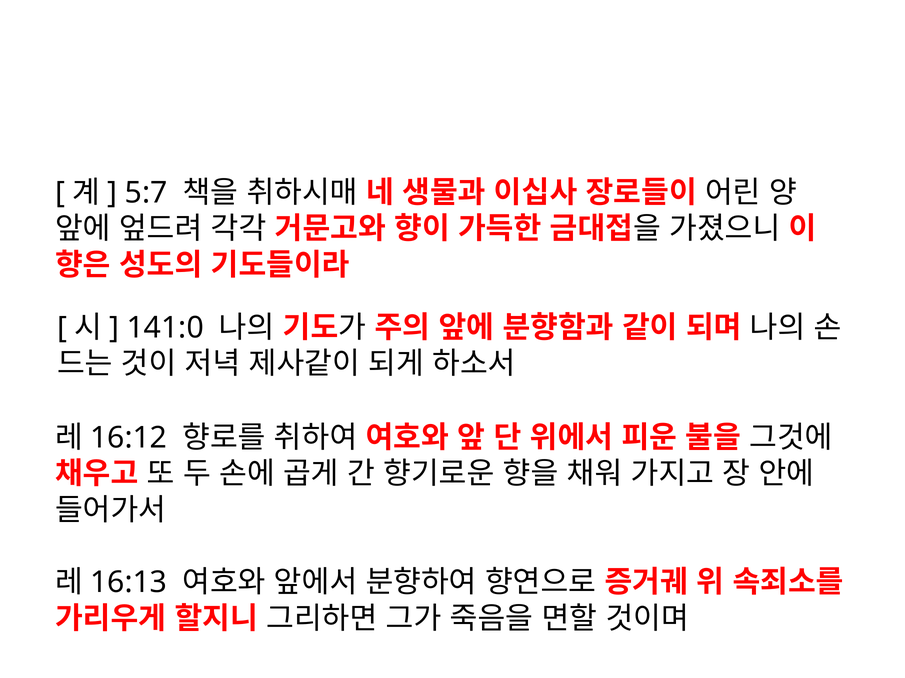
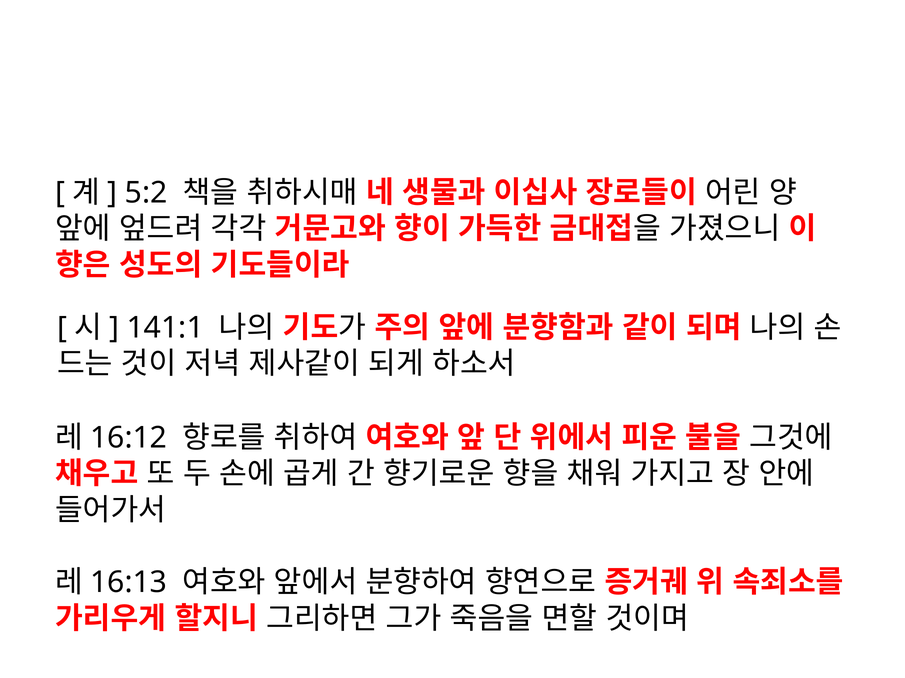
5:7: 5:7 -> 5:2 (146, 193)
141:0: 141:0 -> 141:1 (165, 328)
